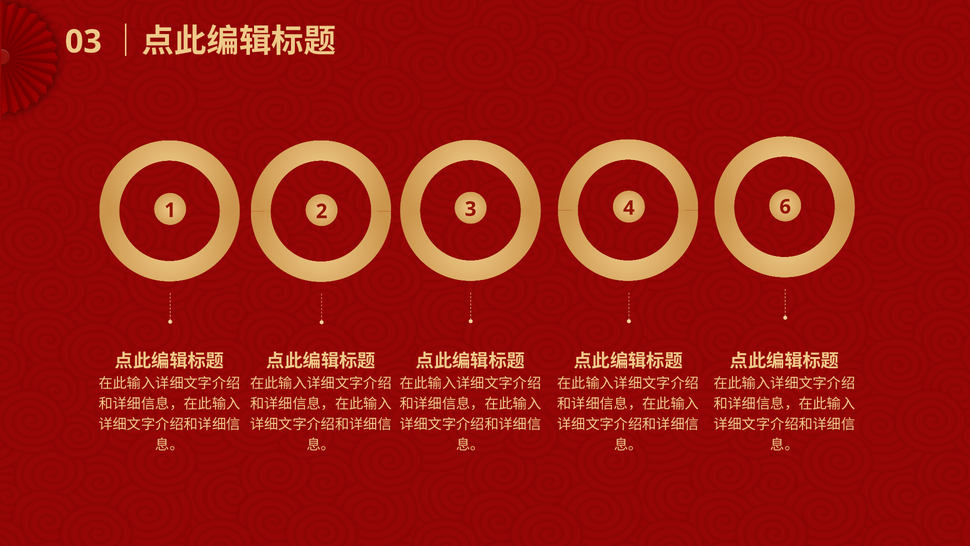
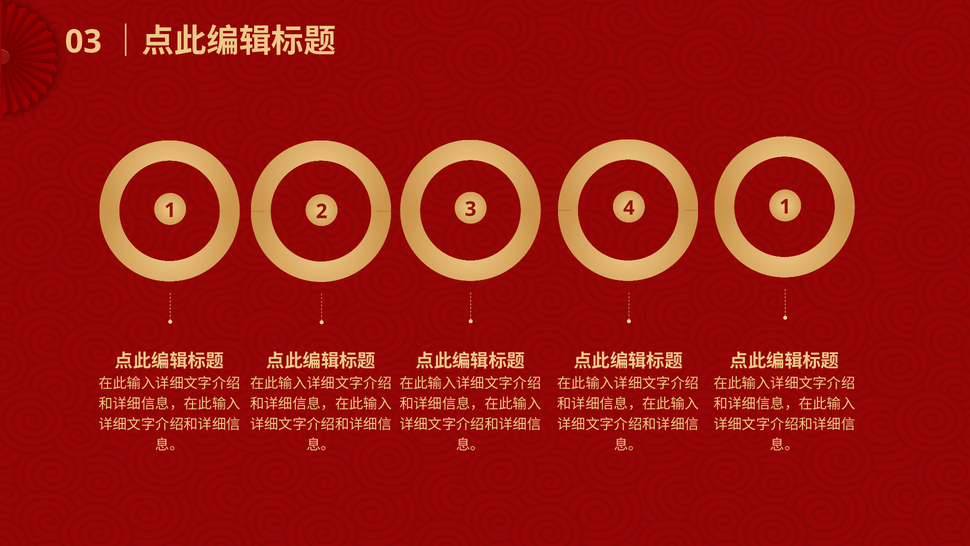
6: 6 -> 1 (785, 207)
